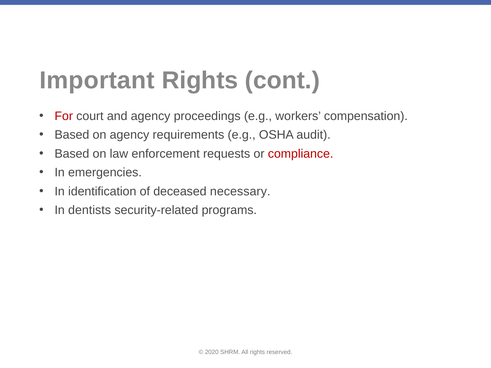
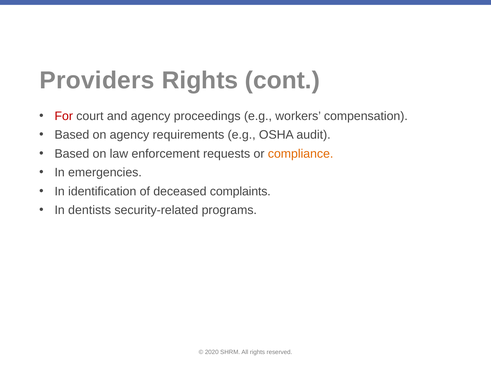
Important: Important -> Providers (97, 80)
compliance colour: red -> orange (301, 154)
necessary: necessary -> complaints (240, 192)
